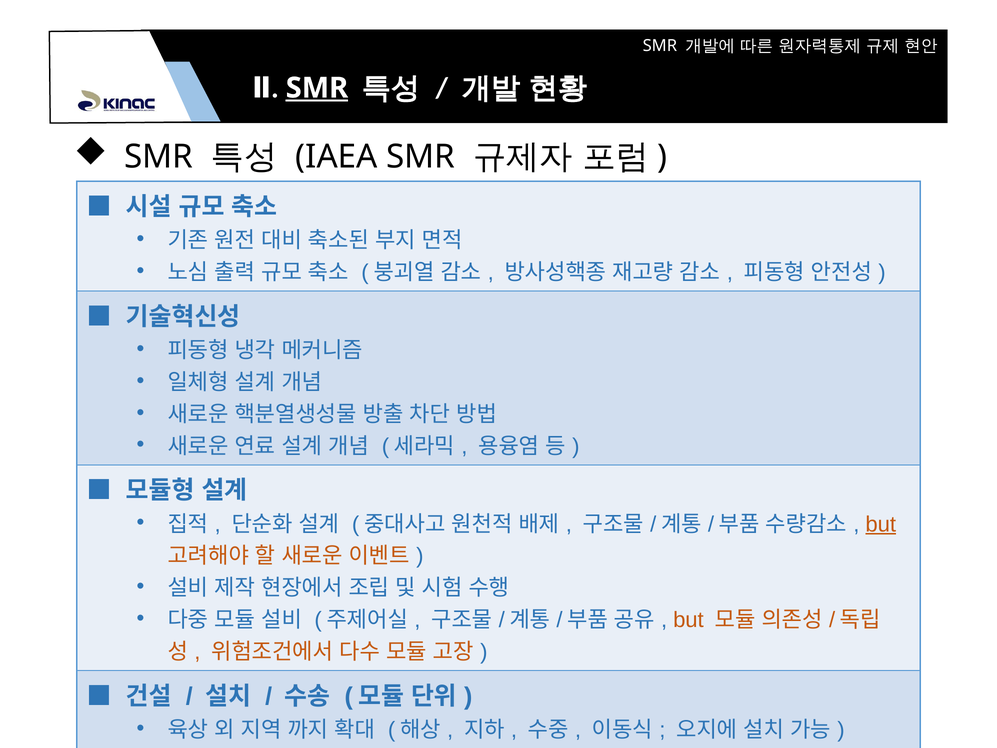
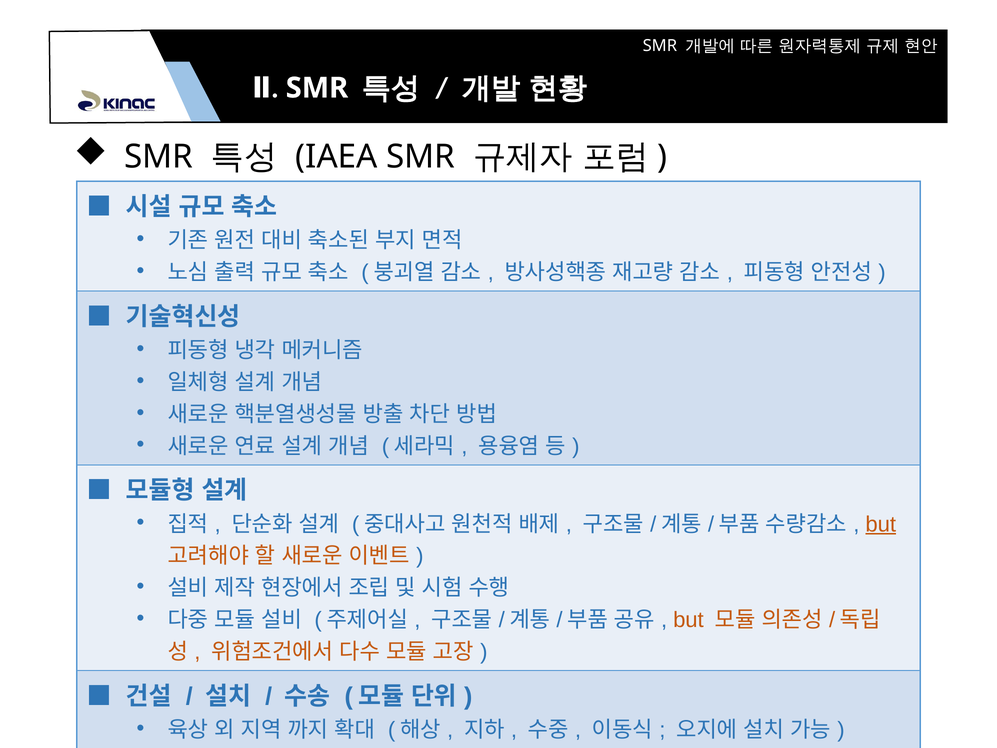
SMR underline: present -> none (317, 88)
